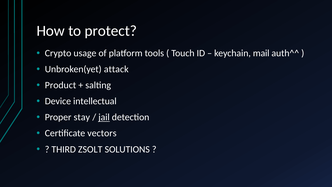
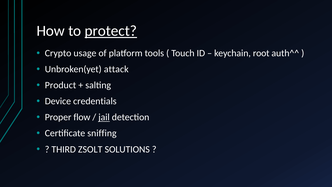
protect underline: none -> present (111, 31)
mail: mail -> root (261, 53)
intellectual: intellectual -> credentials (95, 101)
stay: stay -> flow (82, 117)
vectors: vectors -> sniffing (102, 133)
